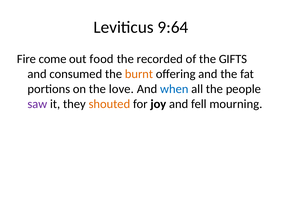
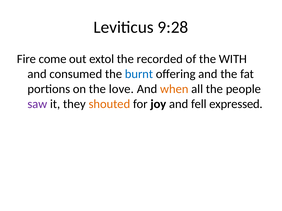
9:64: 9:64 -> 9:28 (173, 27)
food: food -> extol (102, 59)
GIFTS: GIFTS -> WITH (233, 59)
burnt colour: orange -> blue (139, 74)
when colour: blue -> orange (174, 89)
mourning: mourning -> expressed (236, 104)
